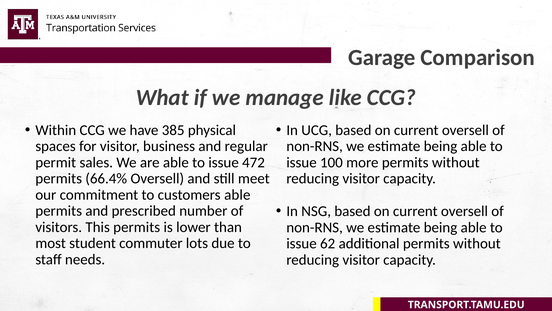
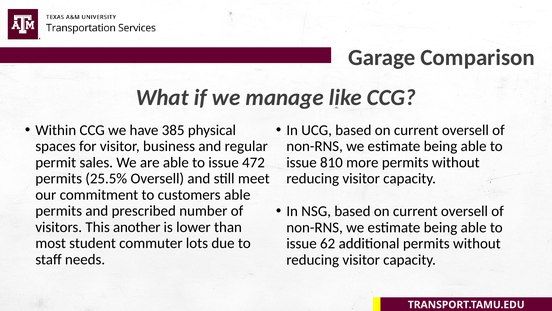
100: 100 -> 810 (331, 162)
66.4%: 66.4% -> 25.5% (106, 178)
This permits: permits -> another (137, 227)
